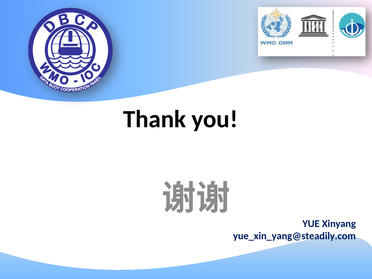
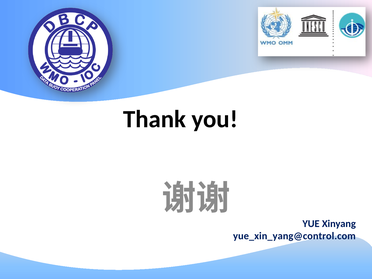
yue_xin_yang@steadily.com: yue_xin_yang@steadily.com -> yue_xin_yang@control.com (294, 236)
